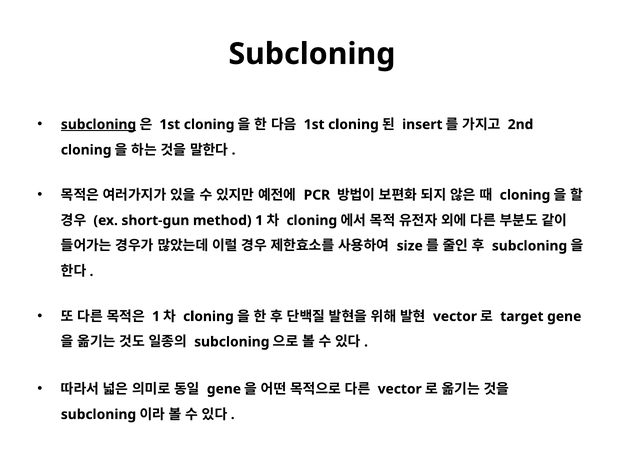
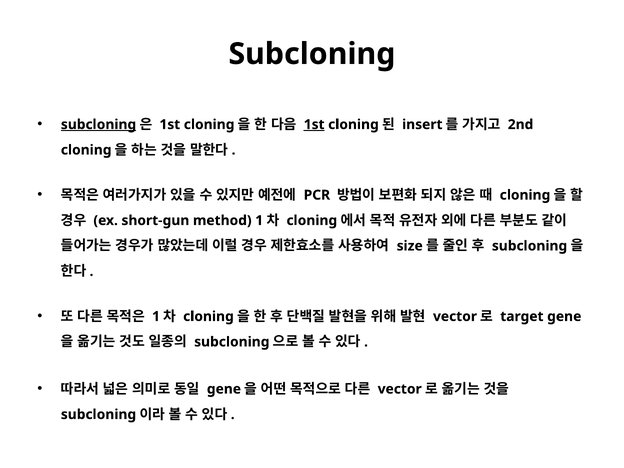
1st underline: none -> present (314, 125)
